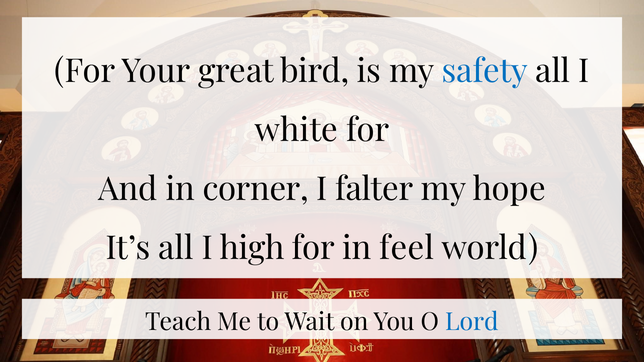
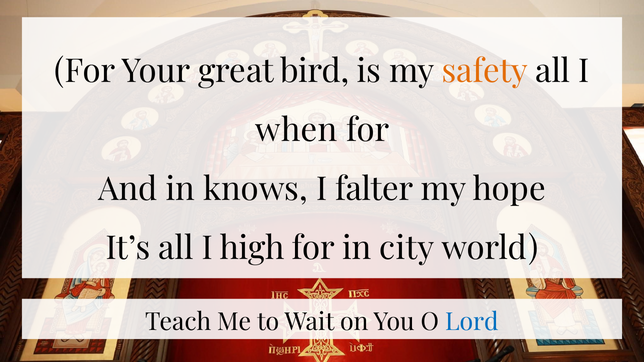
safety colour: blue -> orange (485, 71)
white: white -> when (296, 130)
corner: corner -> knows (255, 190)
feel: feel -> city (407, 249)
